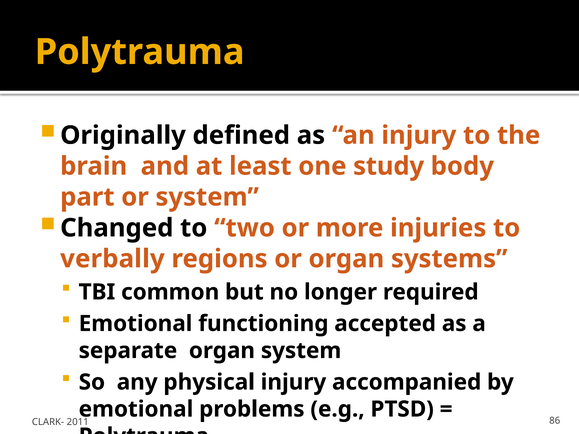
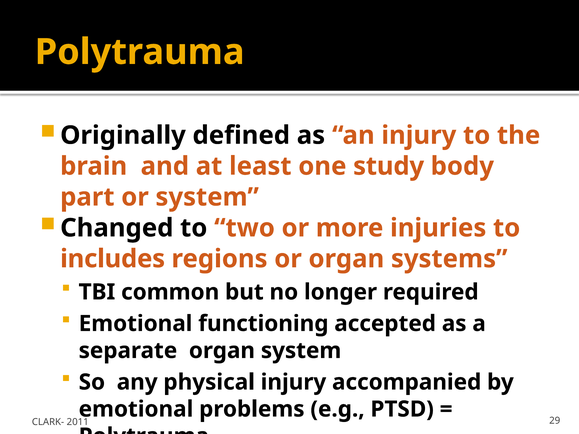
verbally: verbally -> includes (113, 259)
86: 86 -> 29 (555, 421)
